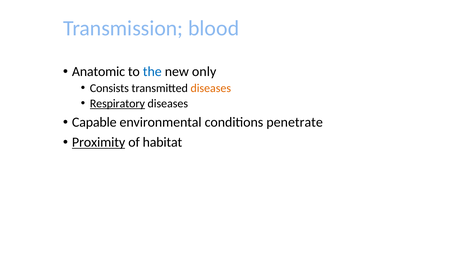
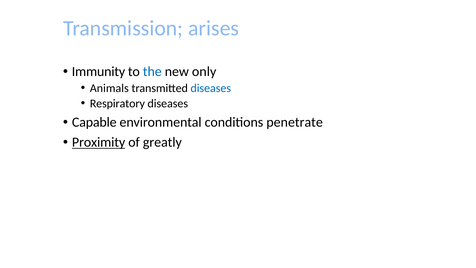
blood: blood -> arises (214, 28)
Anatomic: Anatomic -> Immunity (98, 72)
Consists: Consists -> Animals (109, 88)
diseases colour: orange -> blue (211, 88)
Respiratory underline: present -> none (117, 103)
habitat: habitat -> greatly (162, 142)
